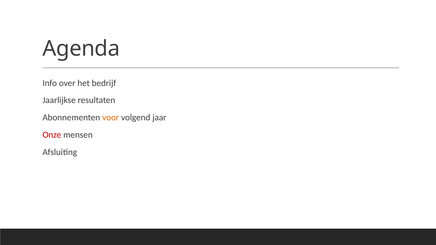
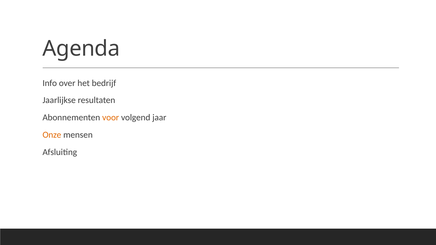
Onze colour: red -> orange (52, 135)
